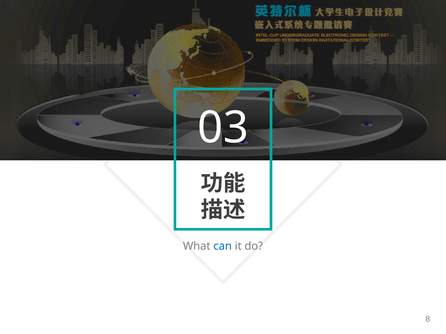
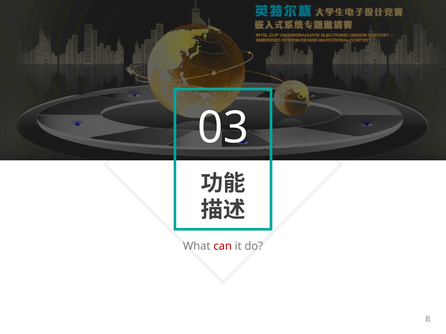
can colour: blue -> red (223, 246)
